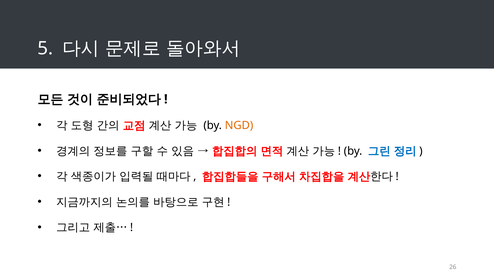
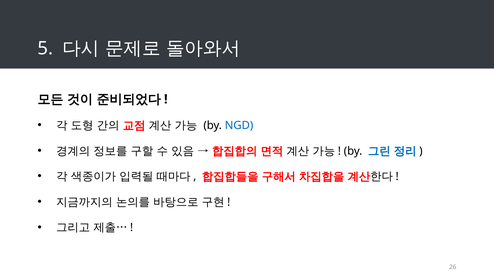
NGD colour: orange -> blue (239, 125)
